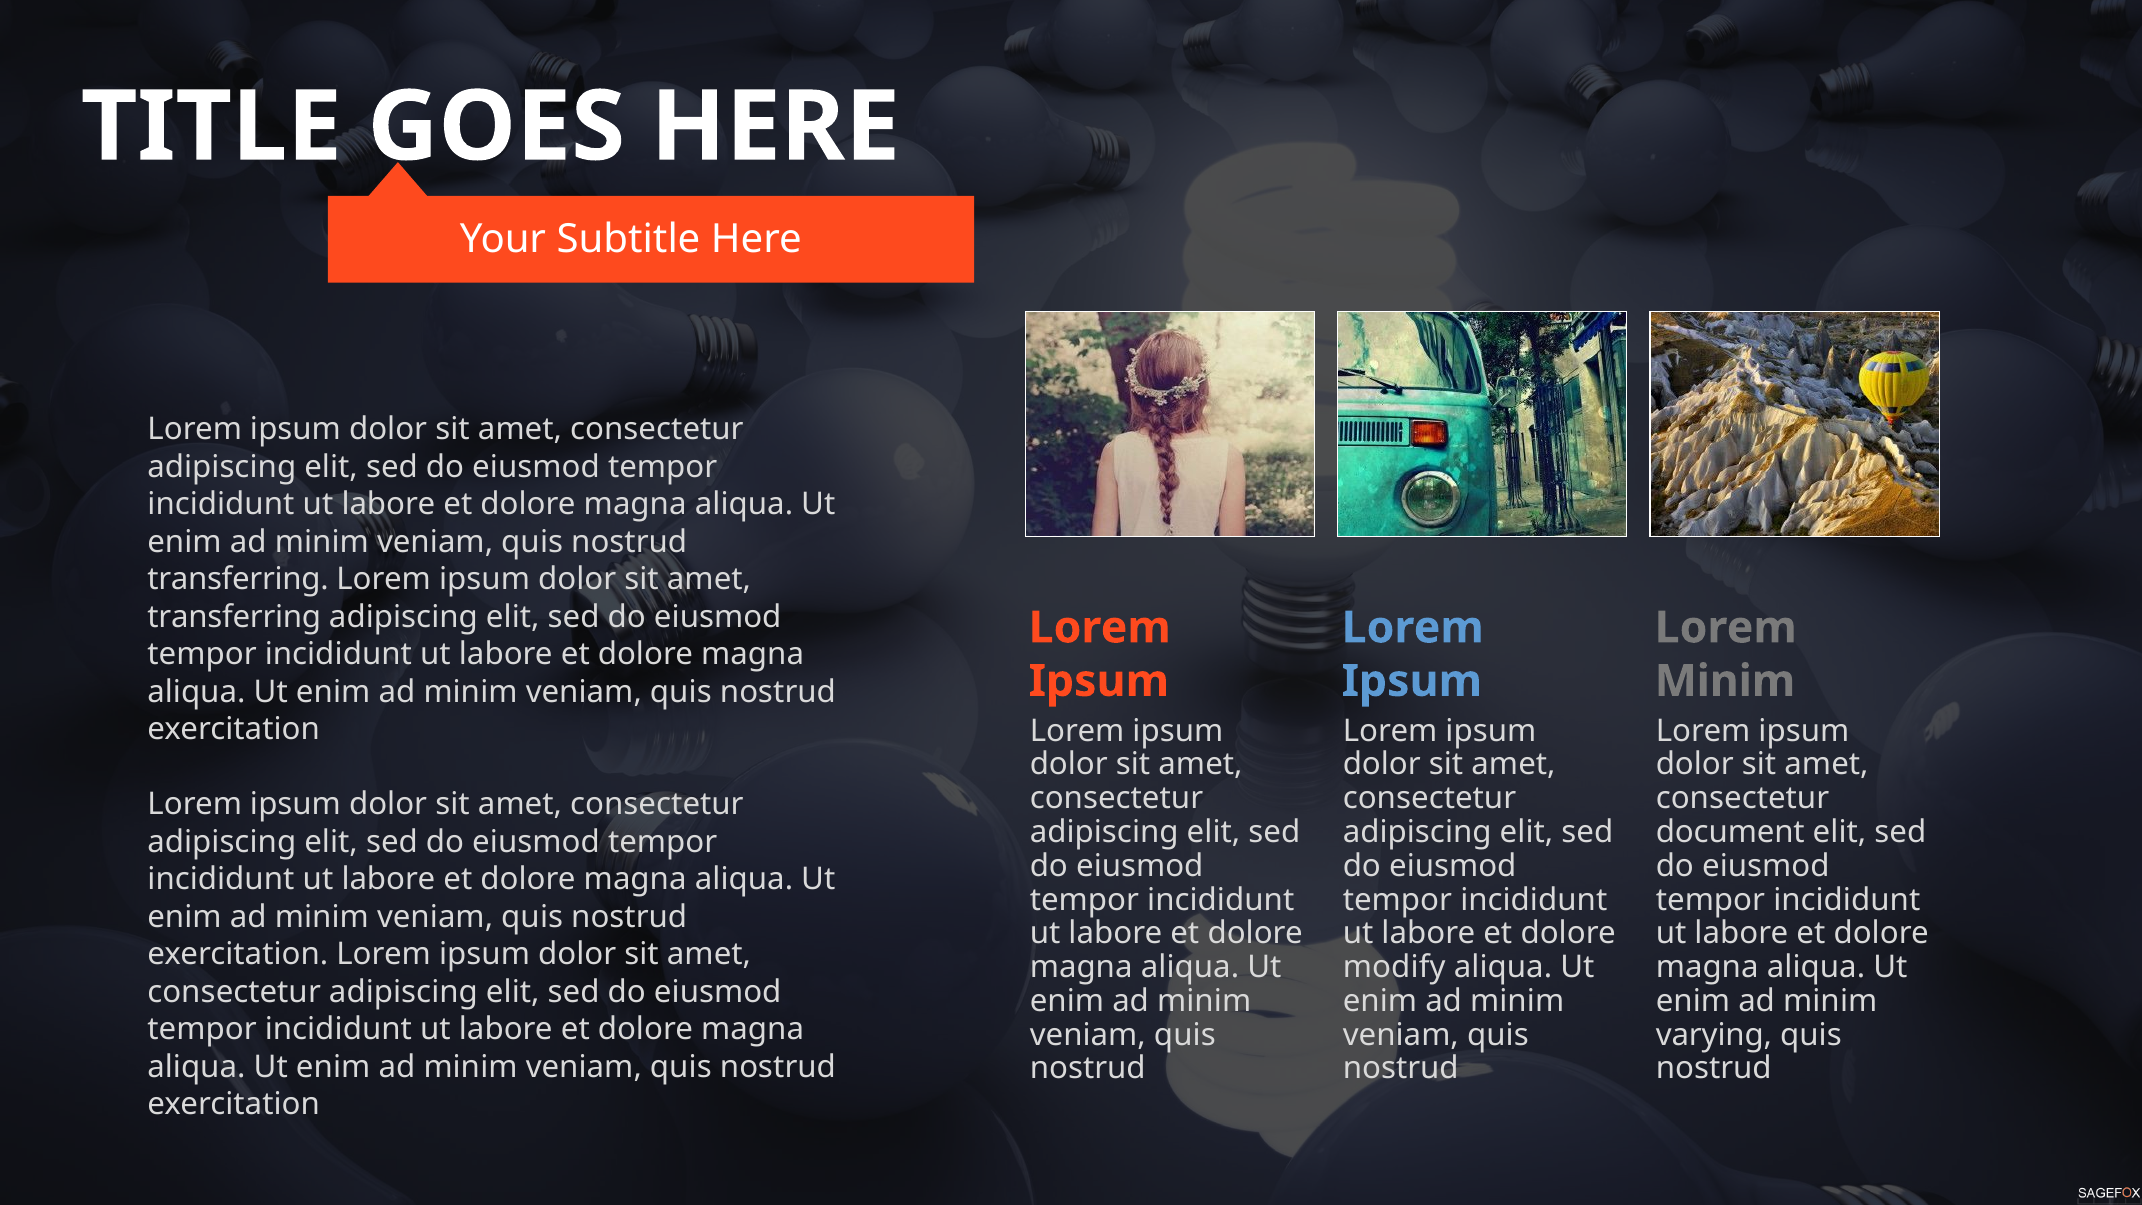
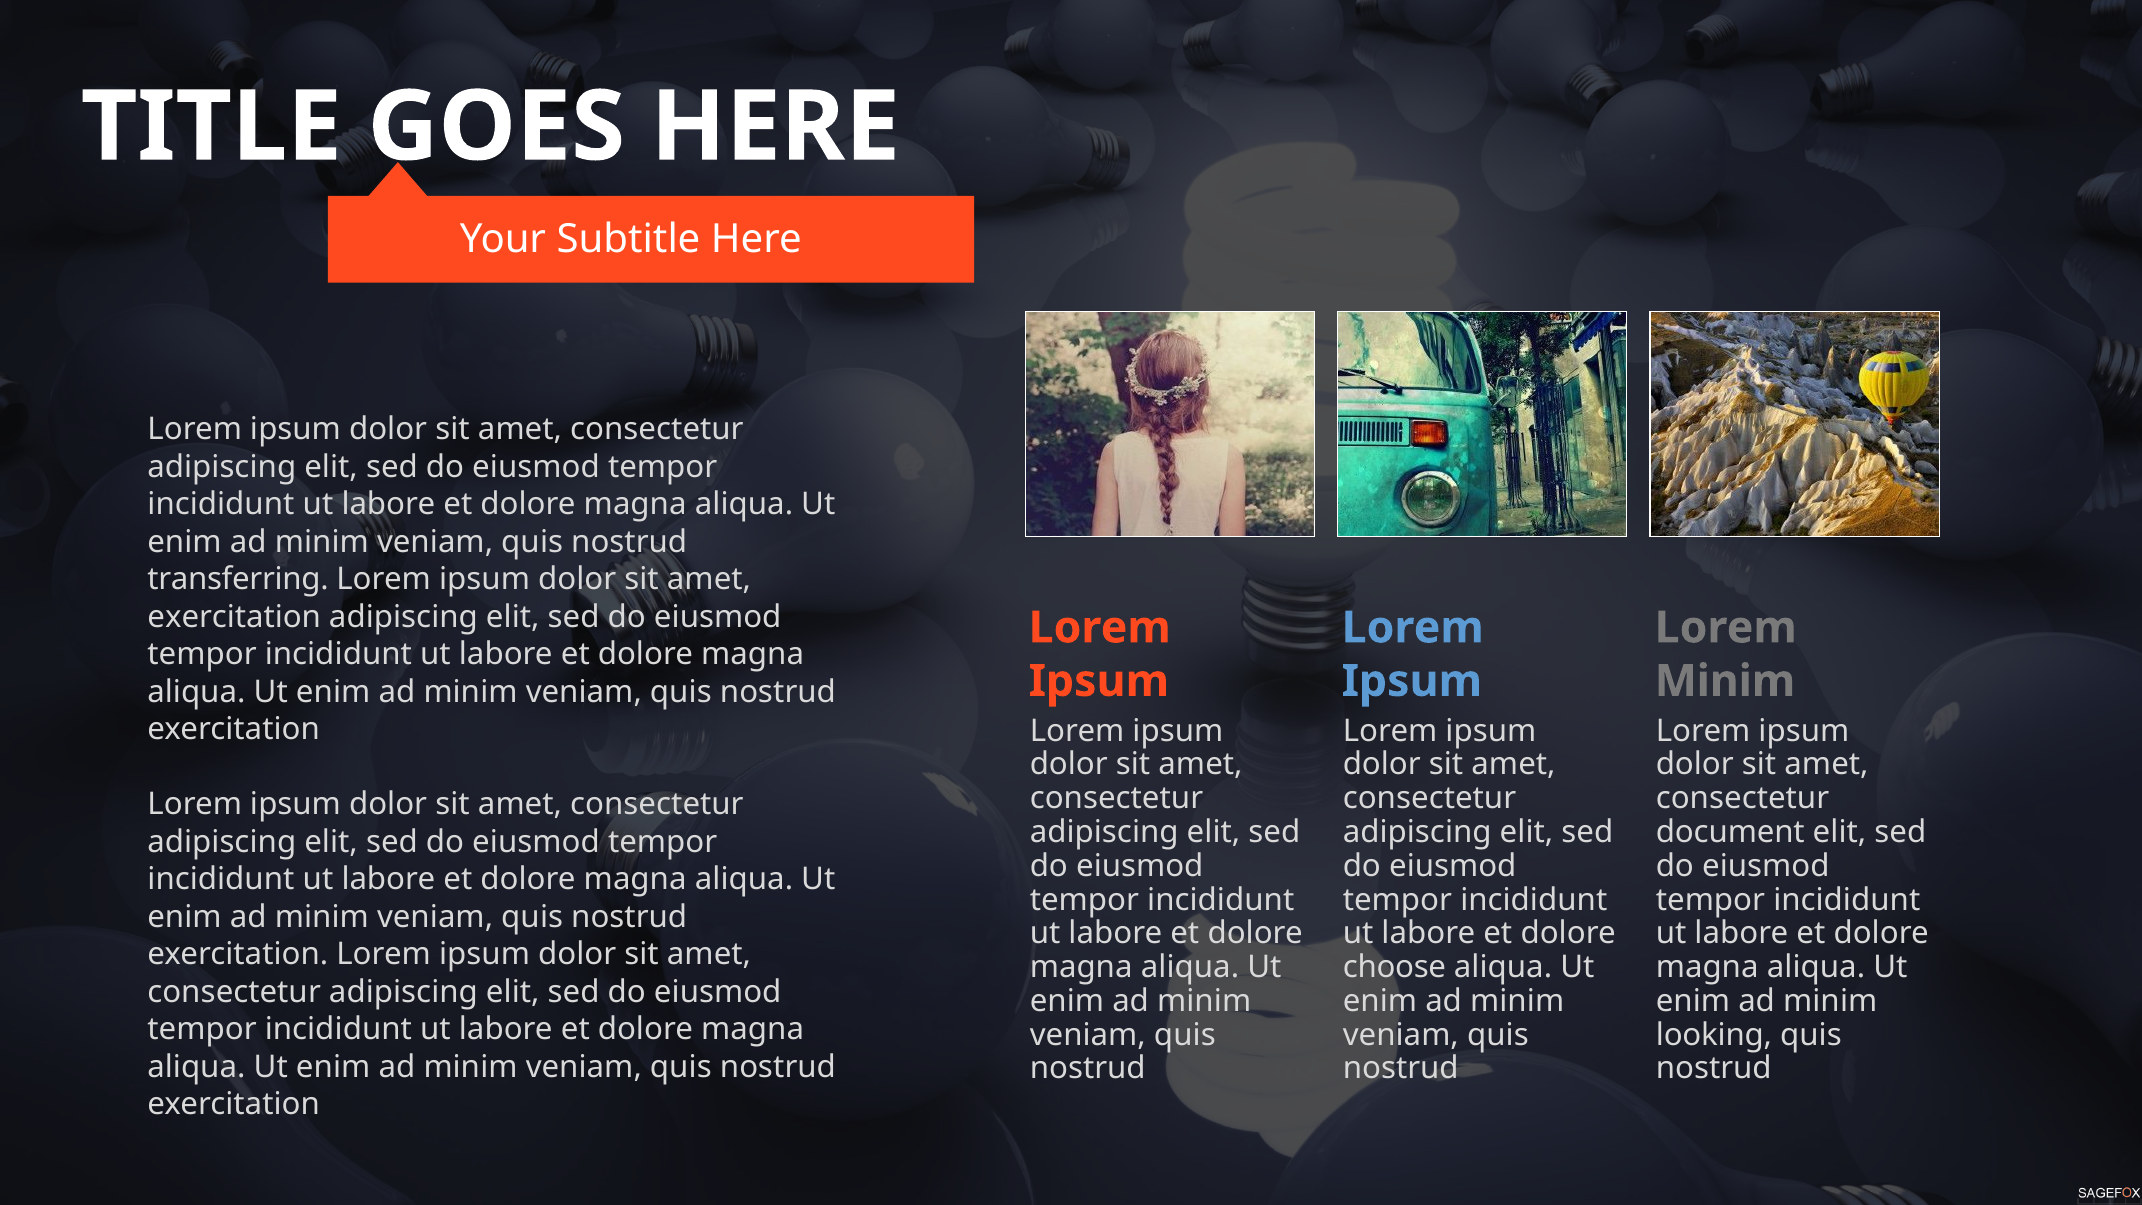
transferring: transferring -> exercitation (234, 617)
modify: modify -> choose (1394, 967)
varying: varying -> looking (1714, 1035)
